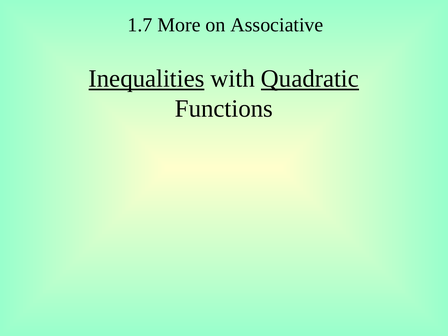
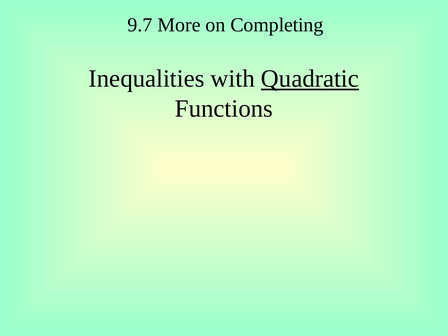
1.7: 1.7 -> 9.7 (140, 25)
Associative: Associative -> Completing (277, 25)
Inequalities underline: present -> none (147, 79)
